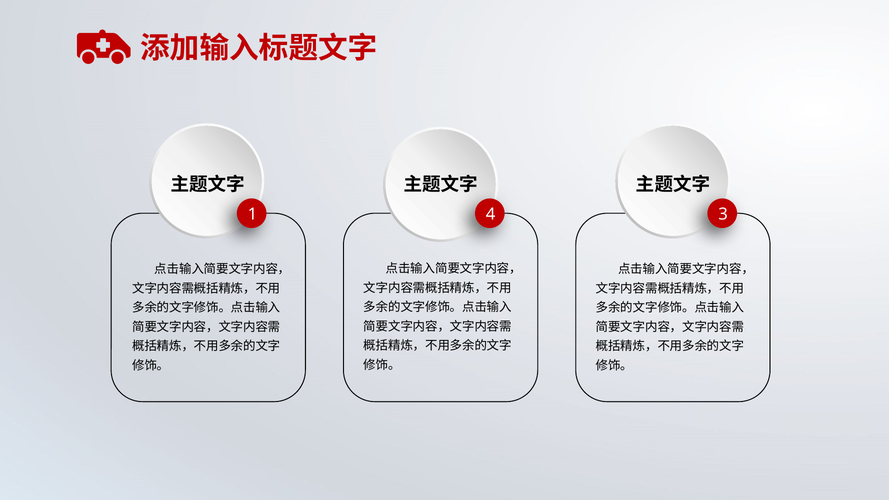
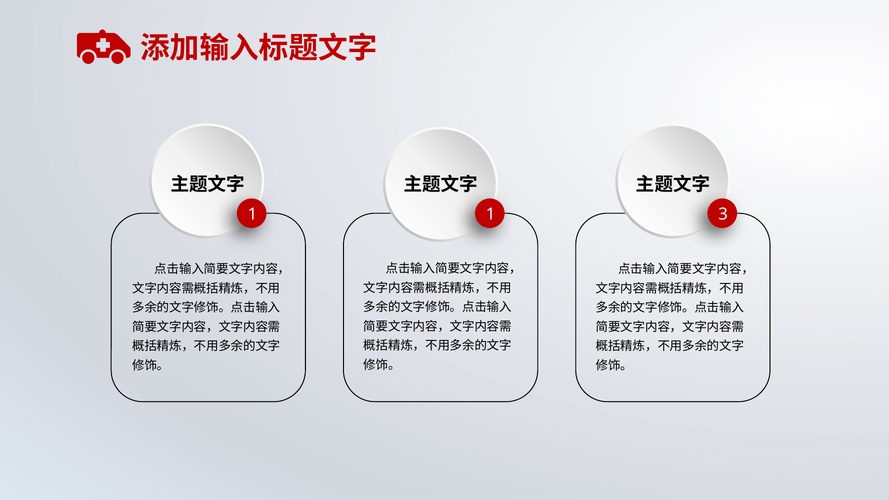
1 4: 4 -> 1 (491, 214)
